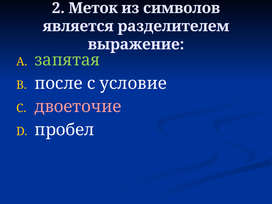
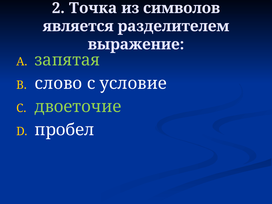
Меток: Меток -> Точка (93, 8)
после: после -> слово (58, 83)
двоеточие colour: pink -> light green (78, 107)
